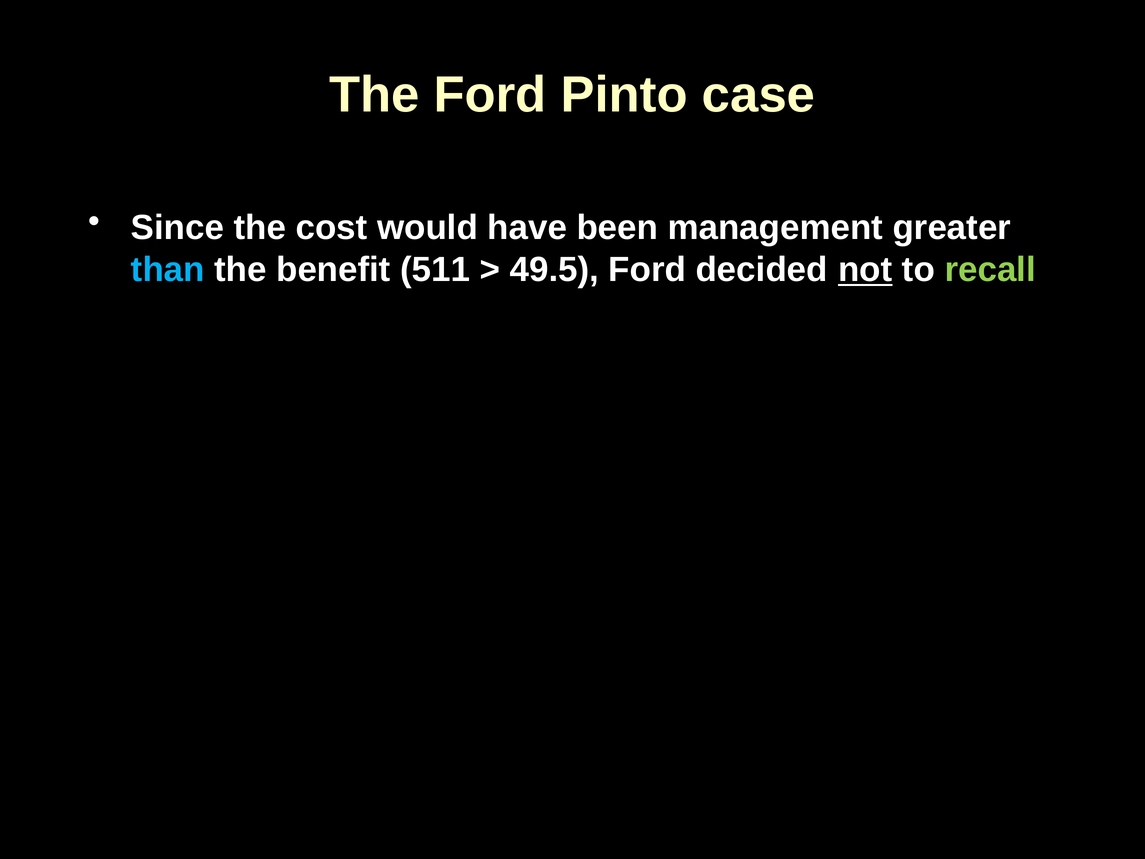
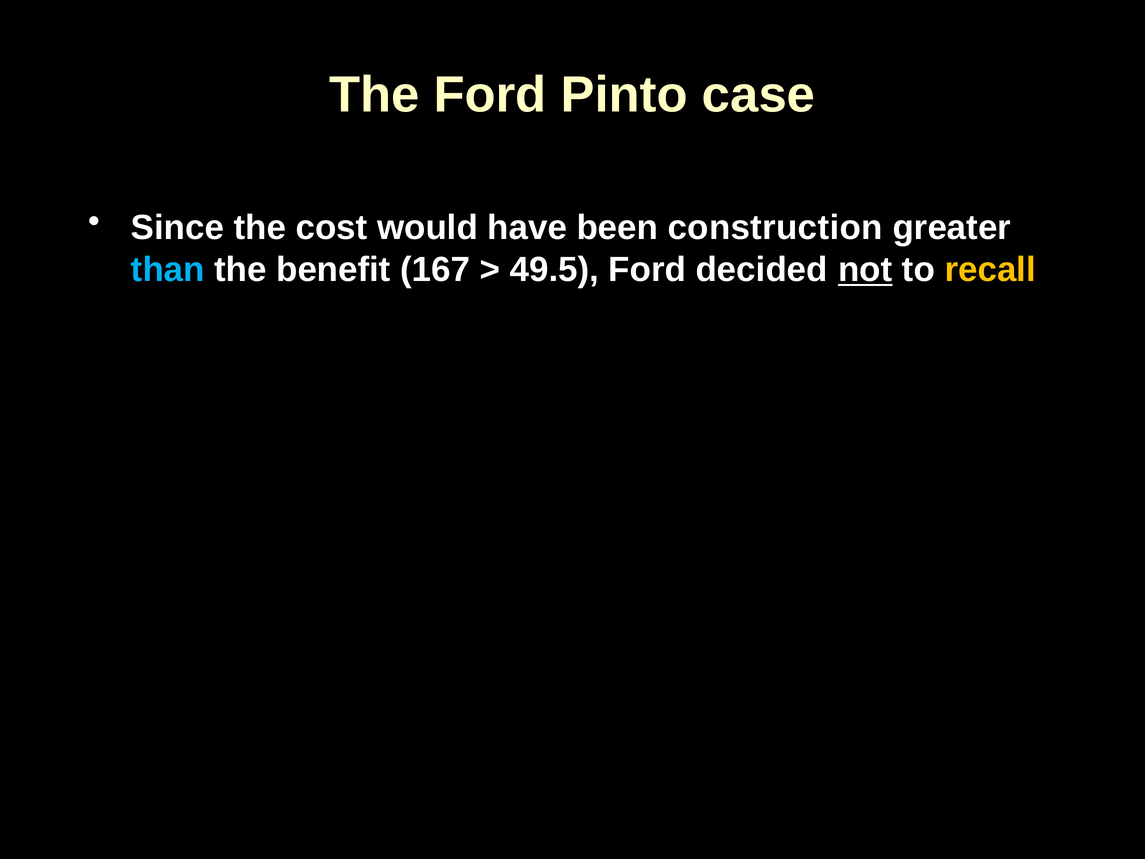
management: management -> construction (775, 228)
511: 511 -> 167 (435, 269)
recall colour: light green -> yellow (990, 269)
